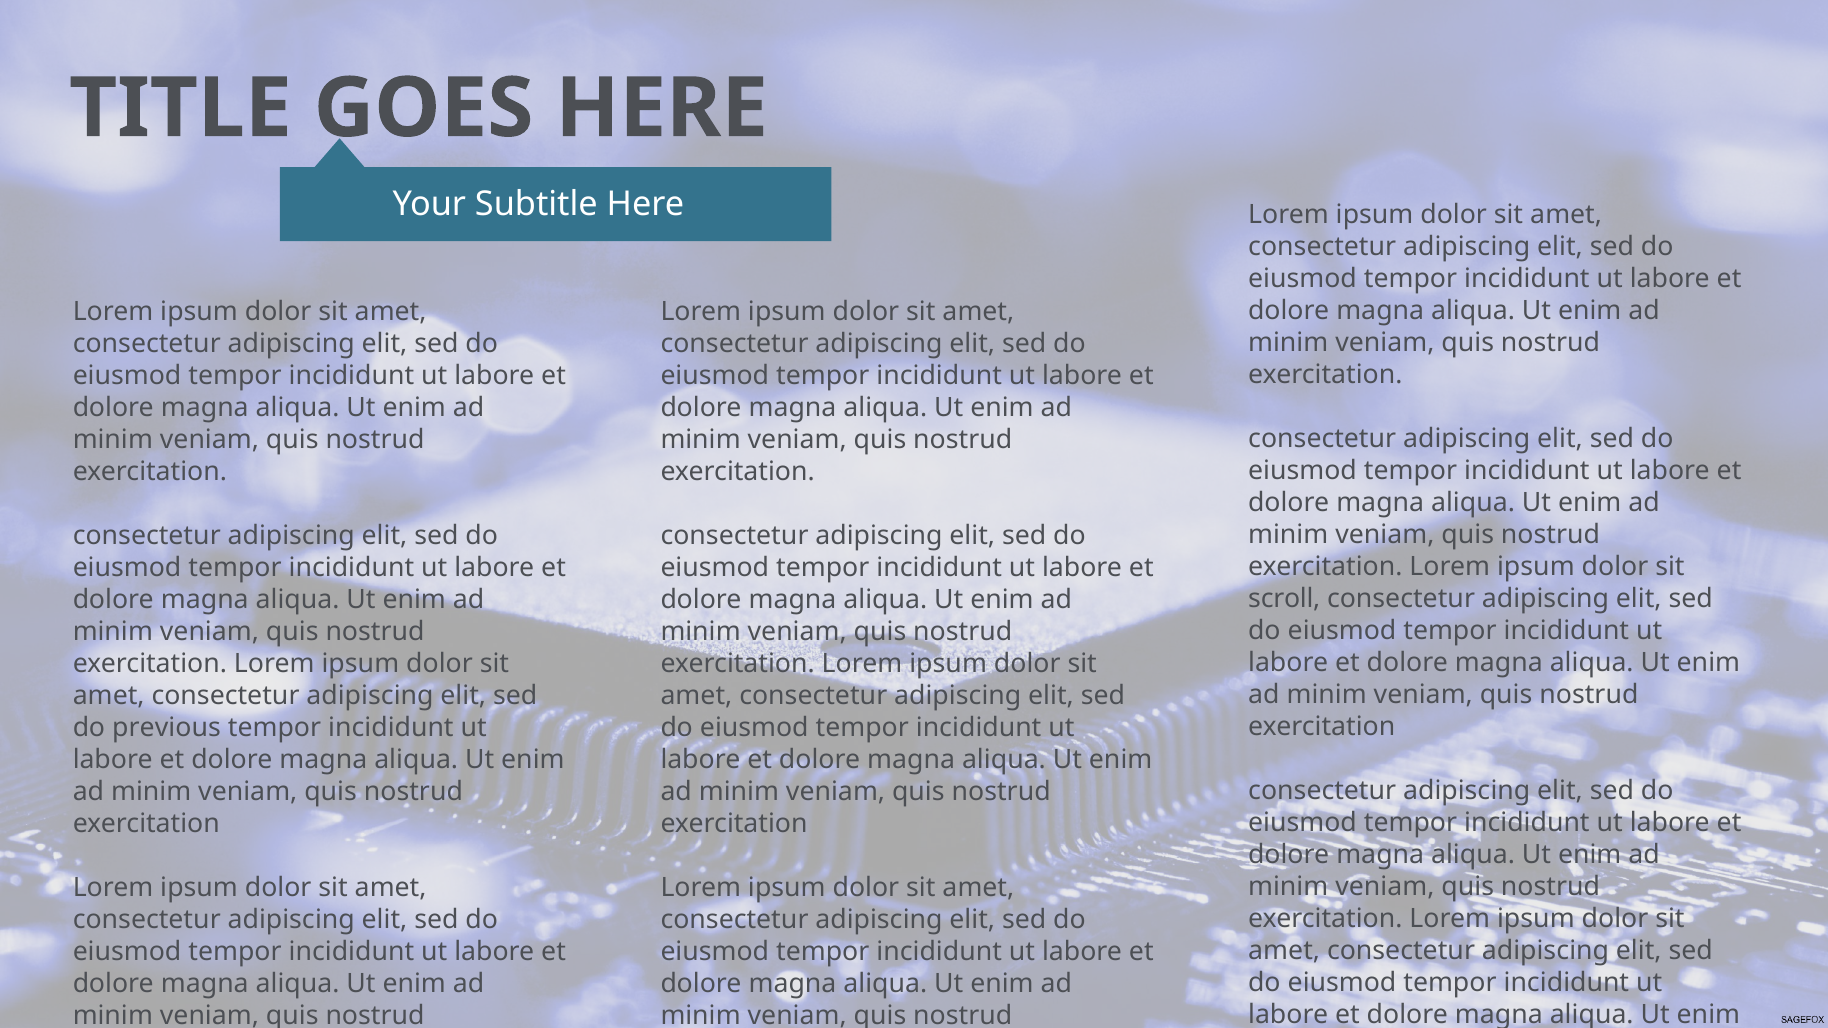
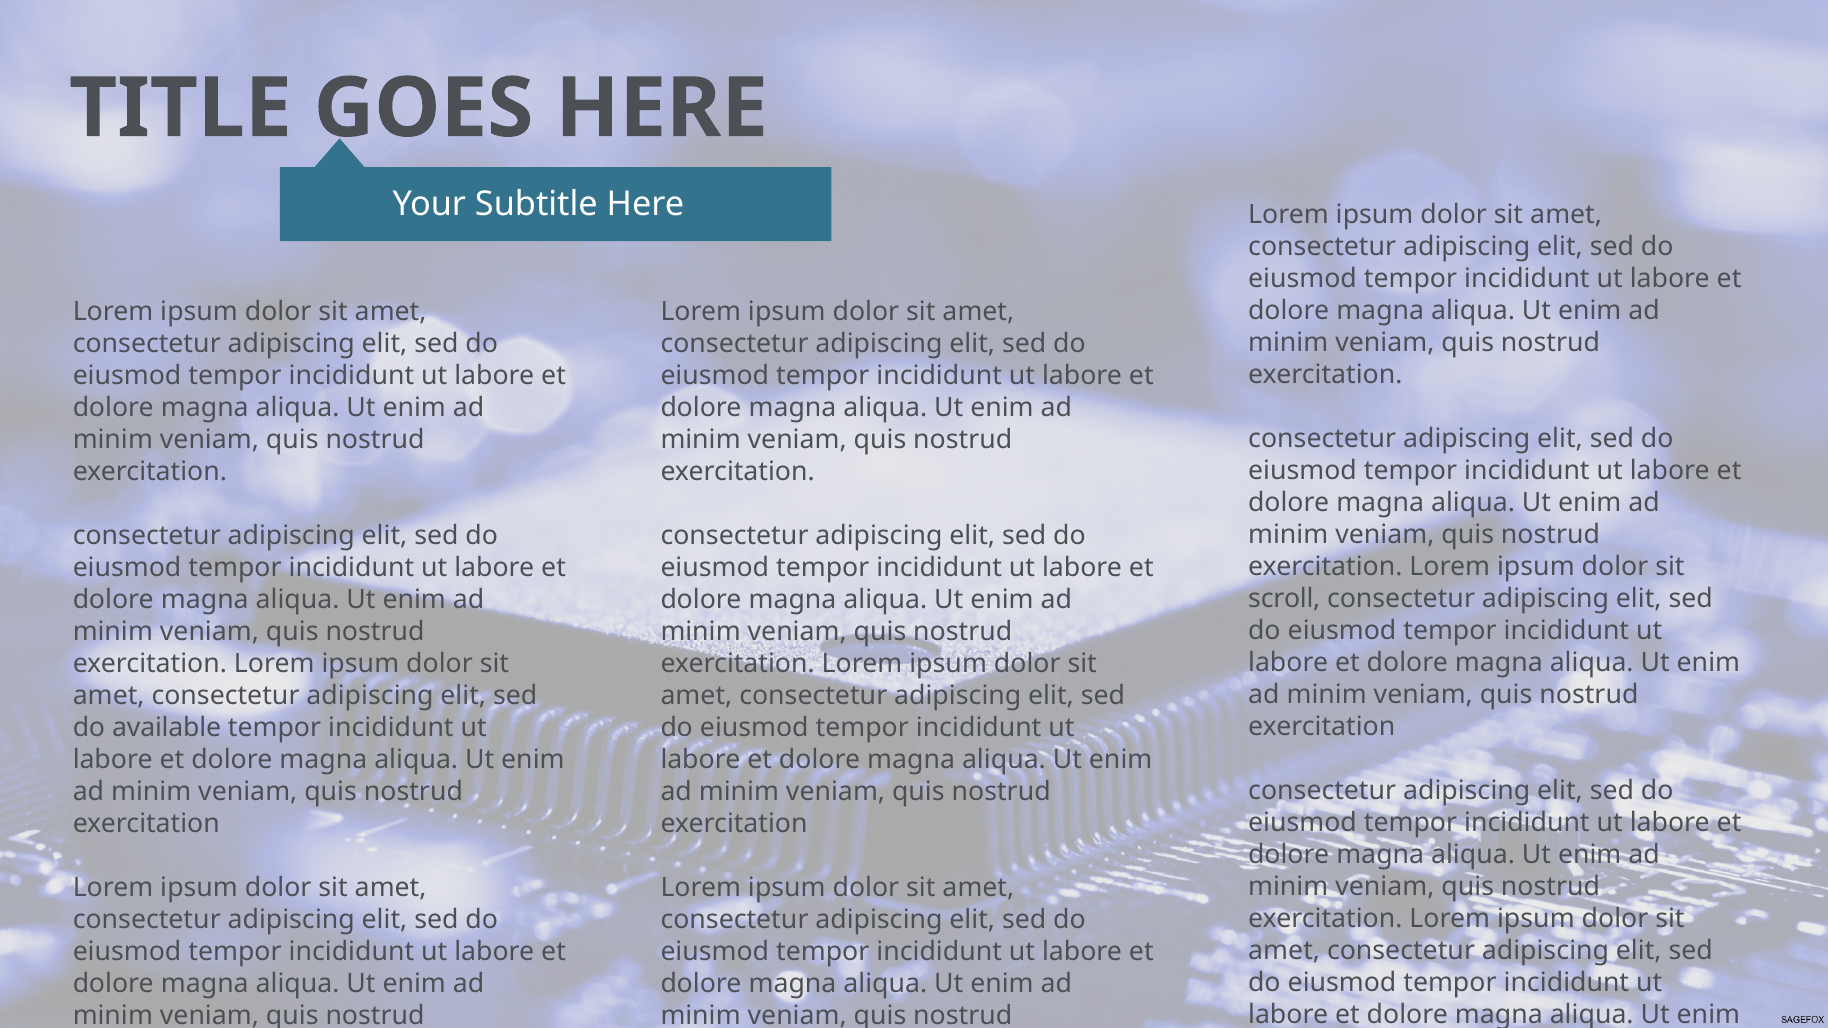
previous: previous -> available (167, 727)
